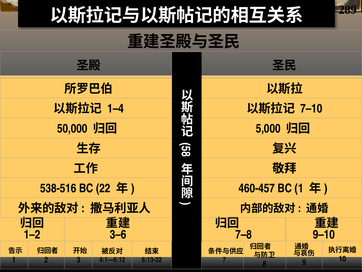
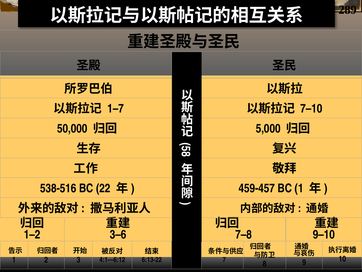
1–4: 1–4 -> 1–7 (116, 109)
460-457: 460-457 -> 459-457 (257, 188)
